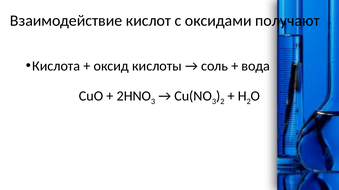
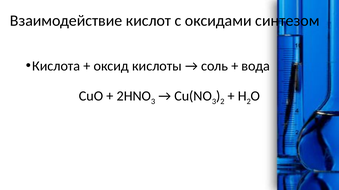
получают: получают -> синтезом (287, 21)
